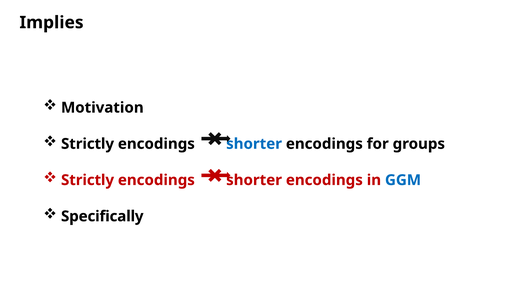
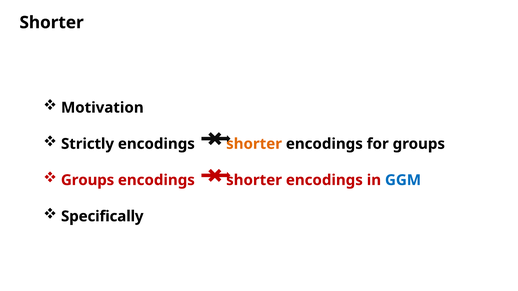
Implies: Implies -> Shorter (52, 23)
shorter colour: blue -> orange (254, 144)
Strictly: Strictly -> Groups (88, 180)
